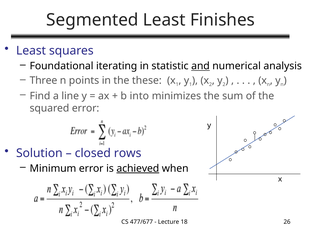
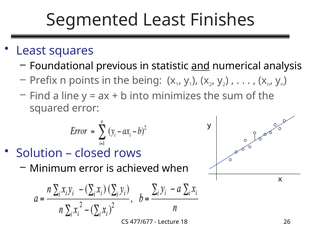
iterating: iterating -> previous (117, 66)
Three: Three -> Prefix (43, 80)
these: these -> being (147, 80)
achieved underline: present -> none (138, 168)
